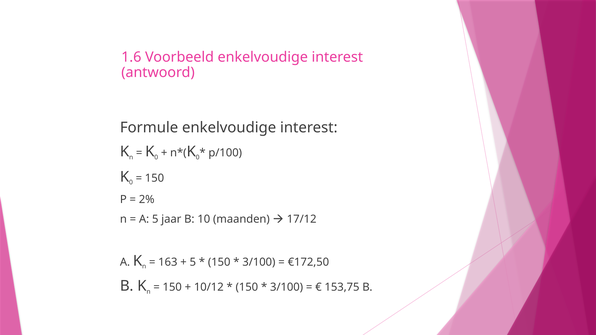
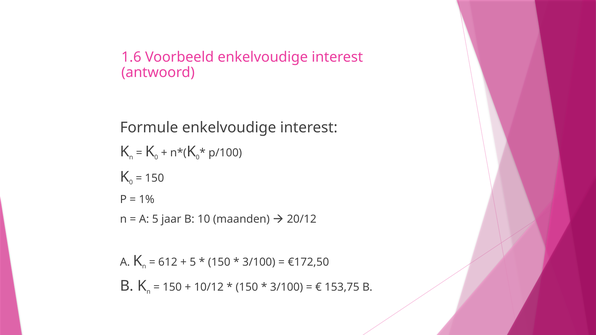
2%: 2% -> 1% (147, 200)
17/12: 17/12 -> 20/12 (302, 219)
163: 163 -> 612 (168, 262)
